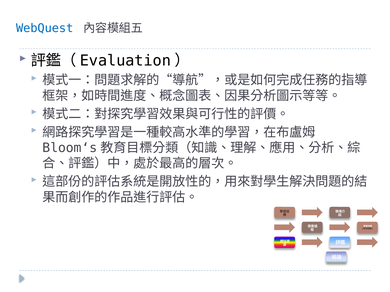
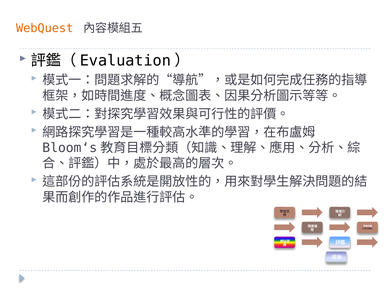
WebQuest colour: blue -> orange (45, 28)
